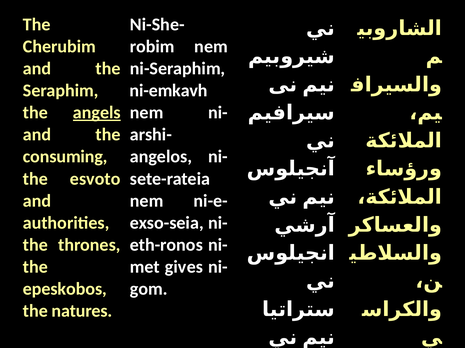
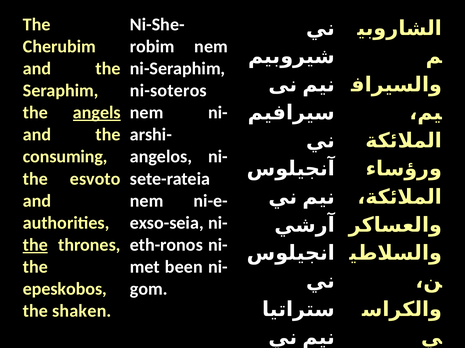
ni-emkavh: ni-emkavh -> ni-soteros (168, 91)
the underline: none -> present (35, 245)
gives: gives -> been (184, 268)
natures: natures -> shaken (82, 312)
